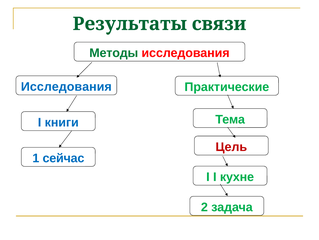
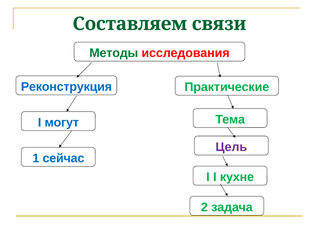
Результаты: Результаты -> Составляем (130, 24)
Исследования: Исследования -> Реконструкция (66, 86)
книги: книги -> могут (62, 122)
Цель colour: red -> purple (231, 146)
